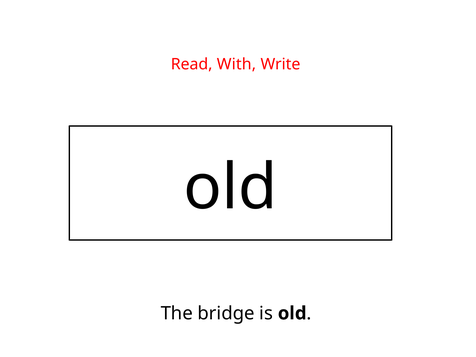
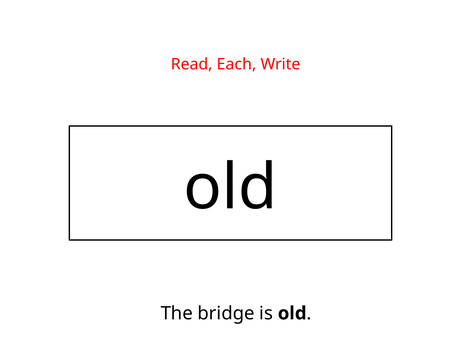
With: With -> Each (236, 64)
